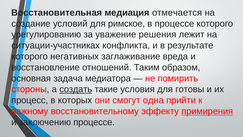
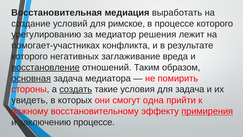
отмечается: отмечается -> выработать (177, 13)
уважение: уважение -> медиатор (116, 34)
ситуации-участниках: ситуации-участниках -> помогает-участниках (56, 45)
восстановление underline: none -> present (46, 67)
основная underline: none -> present (31, 78)
для готовы: готовы -> задача (190, 89)
процесс: процесс -> увидеть (30, 100)
